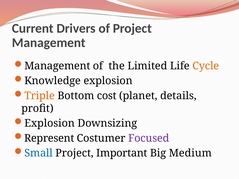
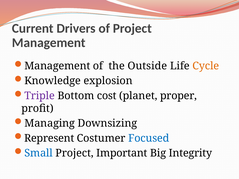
Limited: Limited -> Outside (147, 66)
Triple colour: orange -> purple (40, 96)
details: details -> proper (178, 96)
Explosion: Explosion -> Managing (50, 123)
Focused colour: purple -> blue (149, 138)
Medium: Medium -> Integrity (190, 153)
